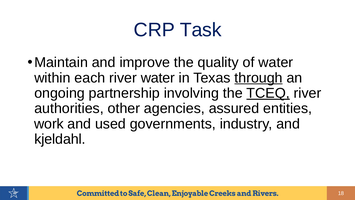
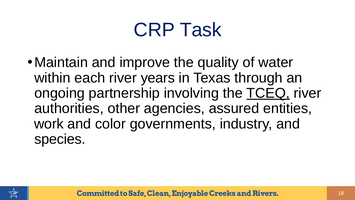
river water: water -> years (158, 78)
through underline: present -> none (259, 78)
used: used -> color (110, 124)
kjeldahl: kjeldahl -> species (60, 139)
